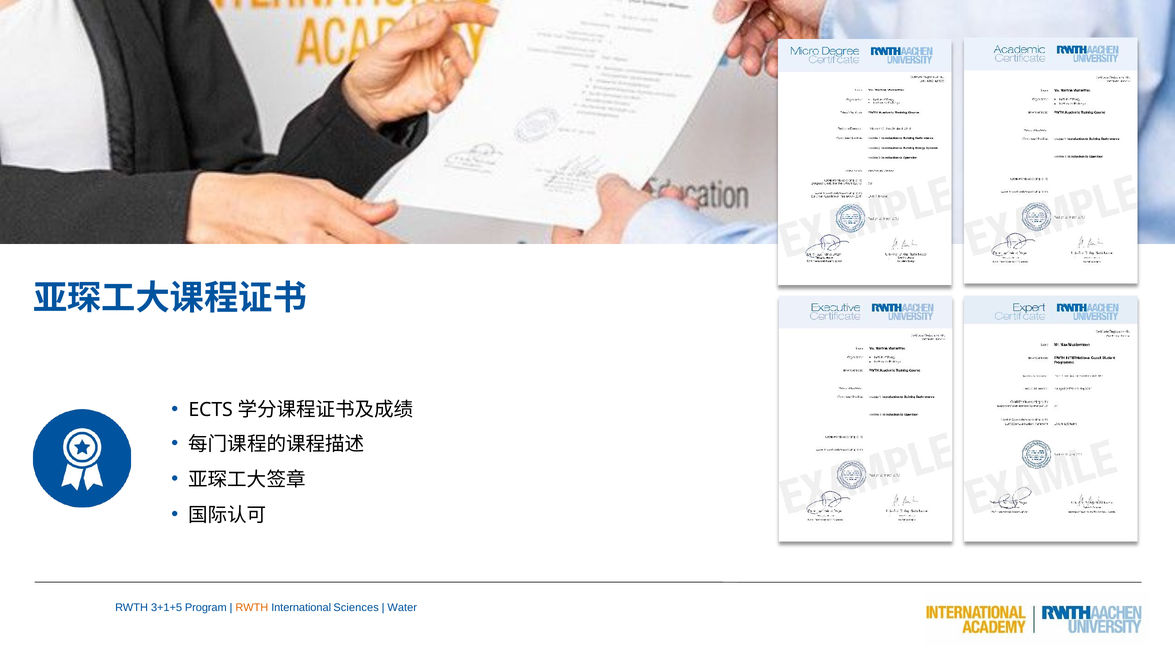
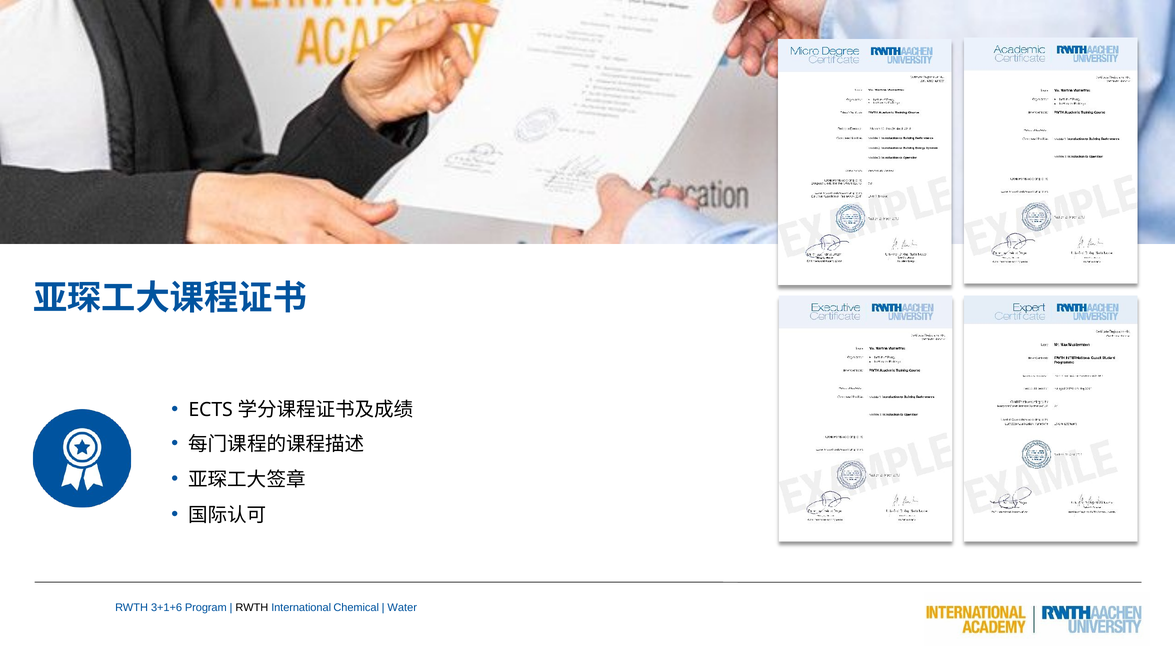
3+1+5: 3+1+5 -> 3+1+6 (167, 608)
RWTH colour: orange -> black (252, 608)
Sciences: Sciences -> Chemical (356, 608)
